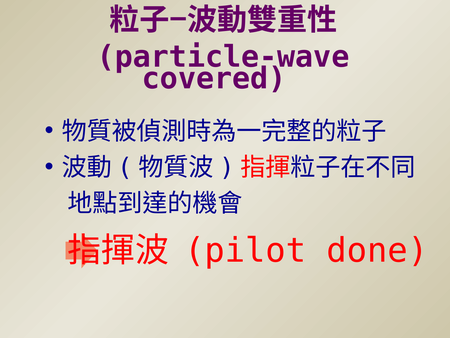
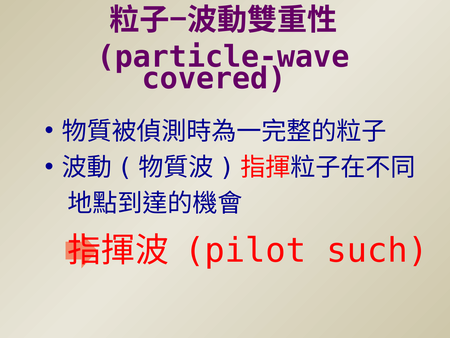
done: done -> such (377, 250)
